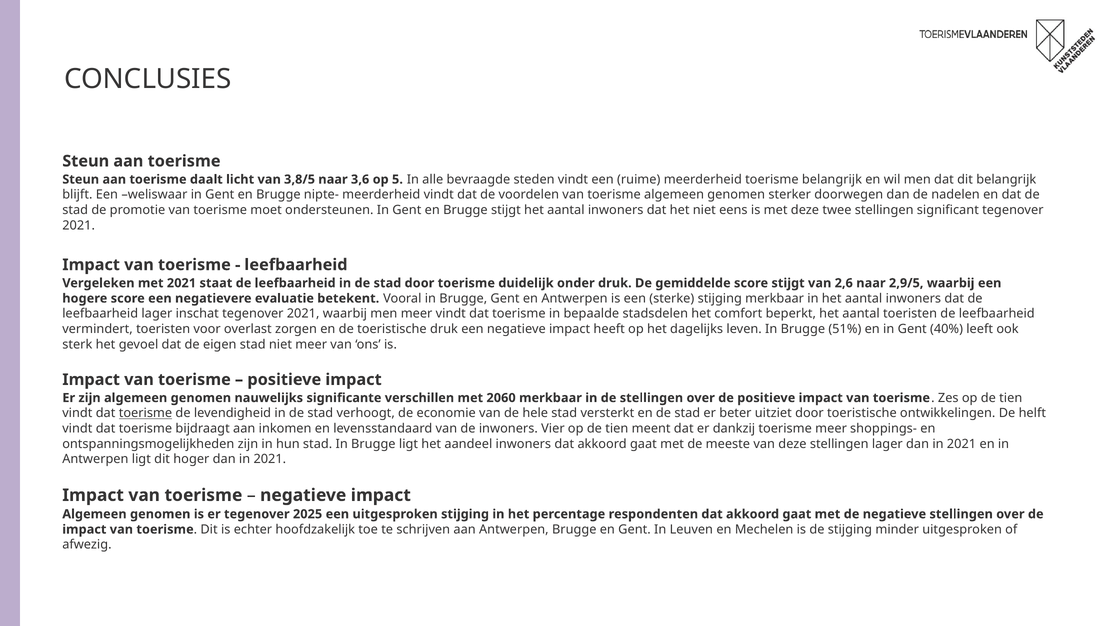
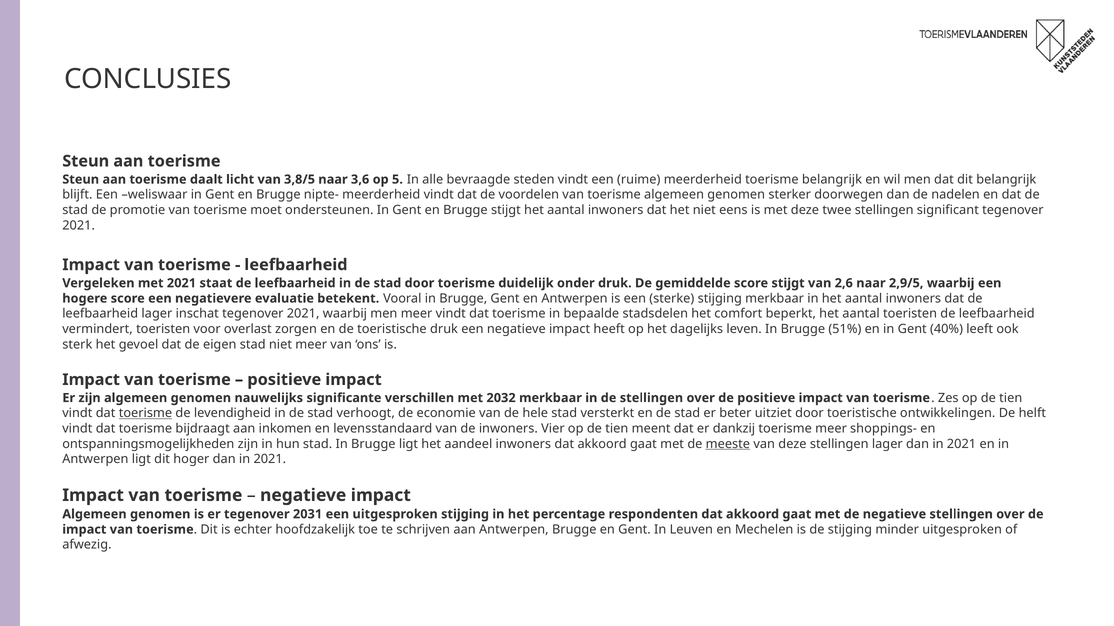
2060: 2060 -> 2032 (501, 398)
meeste underline: none -> present (728, 444)
2025: 2025 -> 2031 (308, 515)
